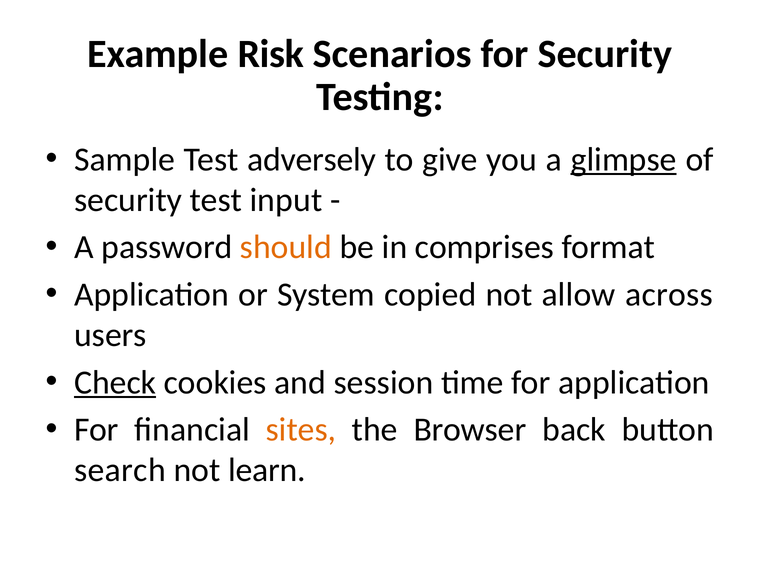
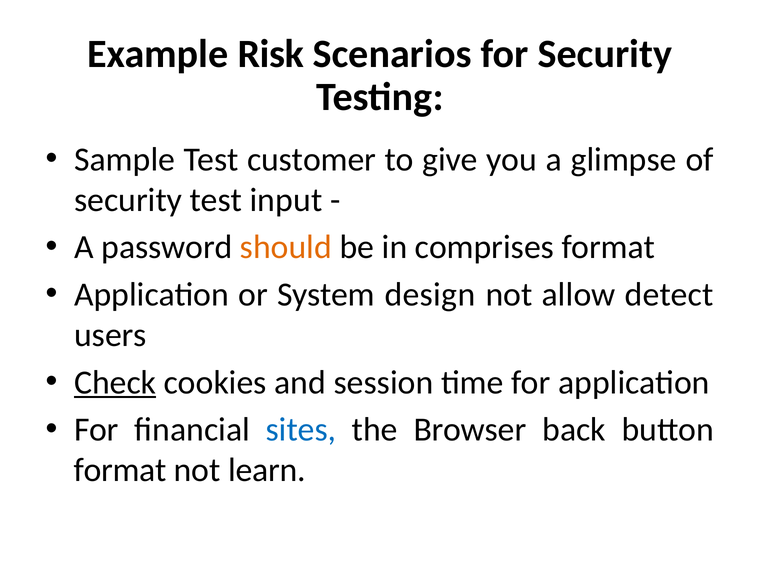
adversely: adversely -> customer (312, 159)
glimpse underline: present -> none (624, 159)
copied: copied -> design (430, 295)
across: across -> detect (669, 295)
sites colour: orange -> blue (301, 430)
search: search -> format (120, 470)
